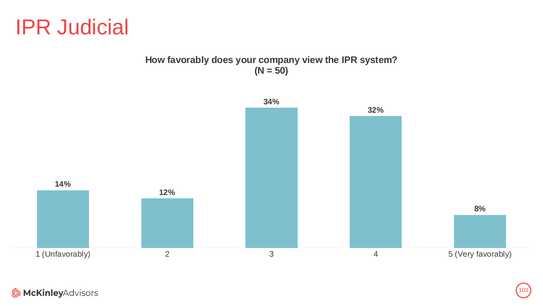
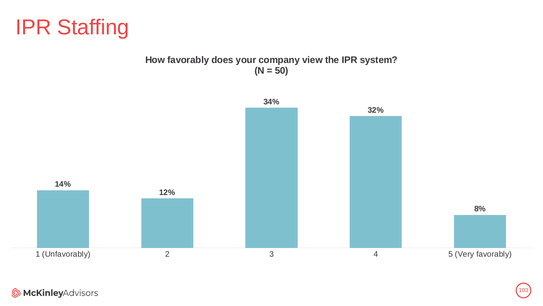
Judicial: Judicial -> Staffing (93, 27)
